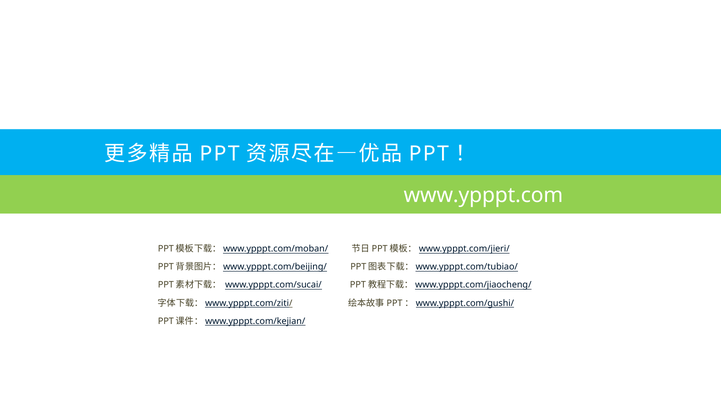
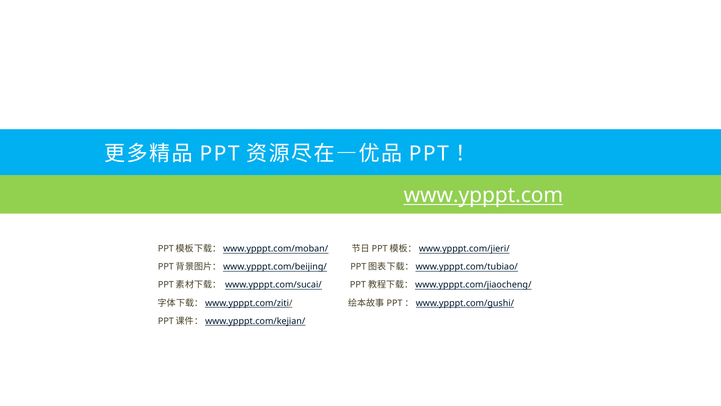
www.ypppt.com underline: none -> present (483, 195)
